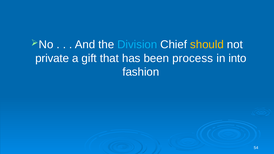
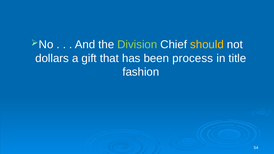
Division colour: light blue -> light green (137, 45)
private: private -> dollars (52, 58)
into: into -> title (237, 58)
